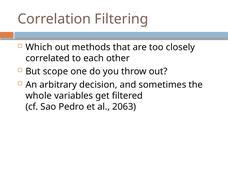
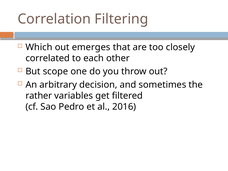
methods: methods -> emerges (91, 47)
whole: whole -> rather (39, 96)
2063: 2063 -> 2016 (124, 107)
